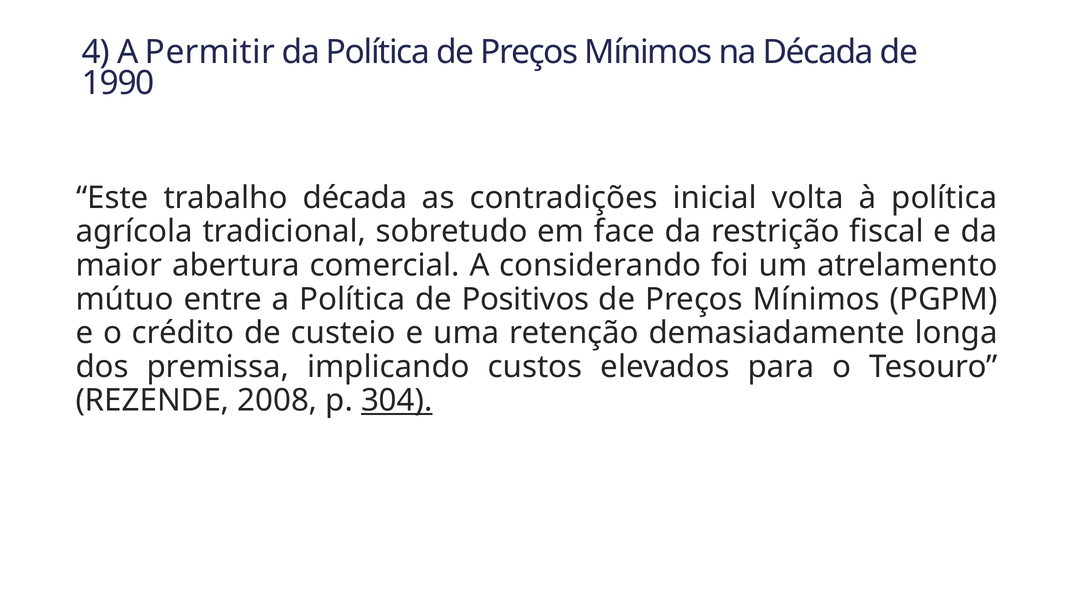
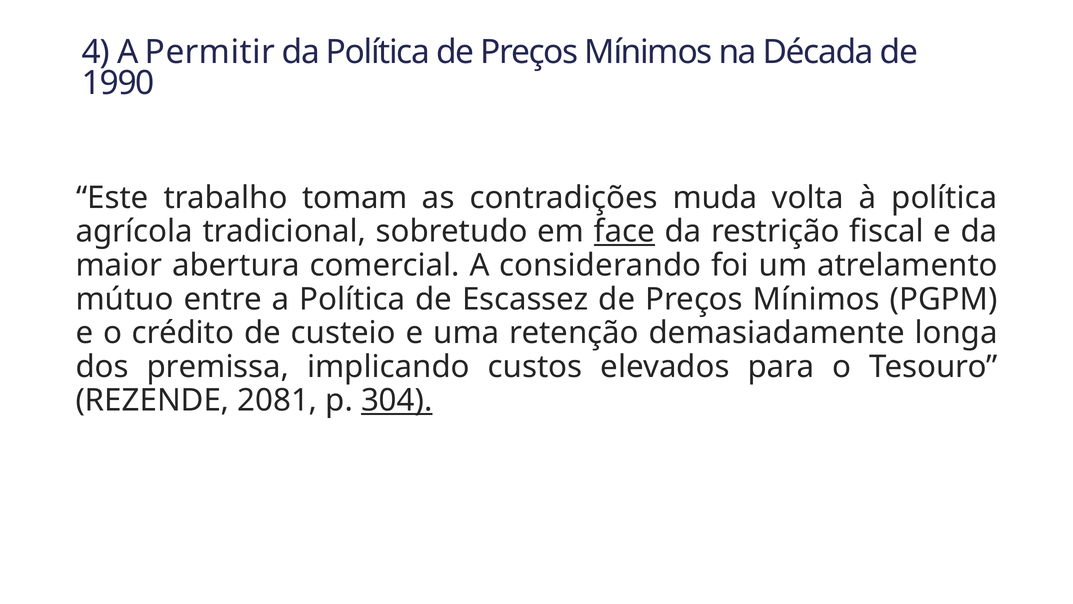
trabalho década: década -> tomam (355, 198)
inicial: inicial -> muda (715, 198)
face underline: none -> present (624, 231)
Positivos: Positivos -> Escassez (525, 299)
2008: 2008 -> 2081 (277, 400)
